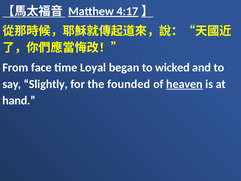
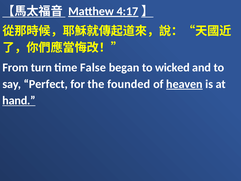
face: face -> turn (41, 67)
Loyal: Loyal -> False (93, 67)
Slightly: Slightly -> Perfect (46, 84)
hand underline: none -> present (19, 100)
